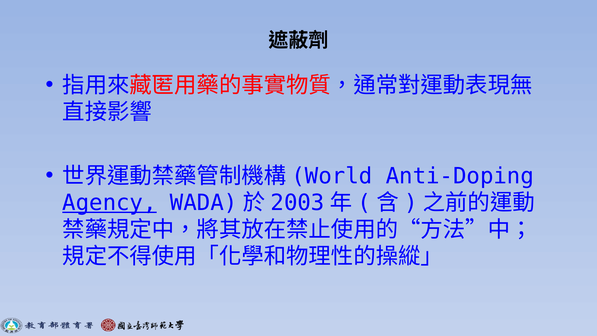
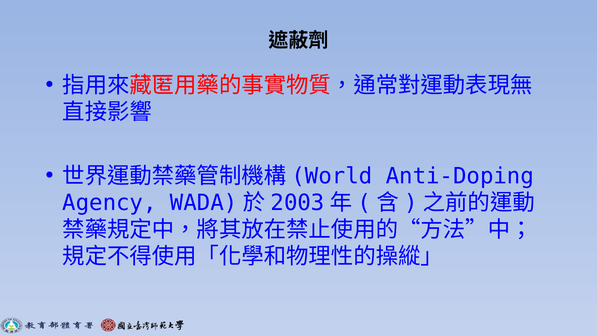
Agency underline: present -> none (109, 203)
